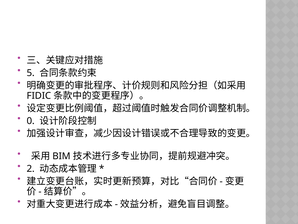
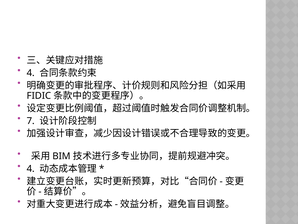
5: 5 -> 4 (31, 73)
0: 0 -> 7 (31, 121)
2: 2 -> 4 (31, 168)
